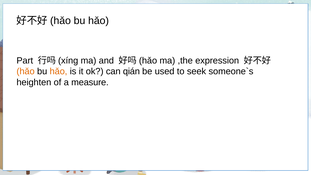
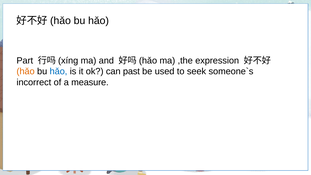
hǎo colour: orange -> blue (58, 71)
qián: qián -> past (131, 71)
heighten: heighten -> incorrect (34, 82)
